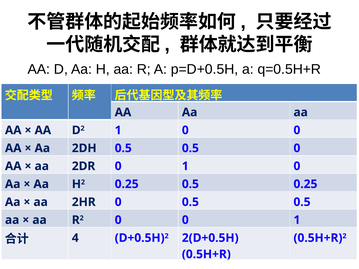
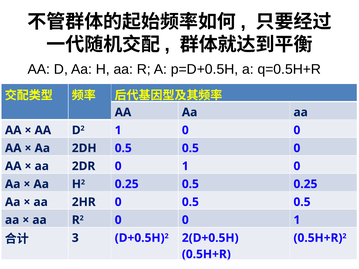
4: 4 -> 3 (75, 238)
